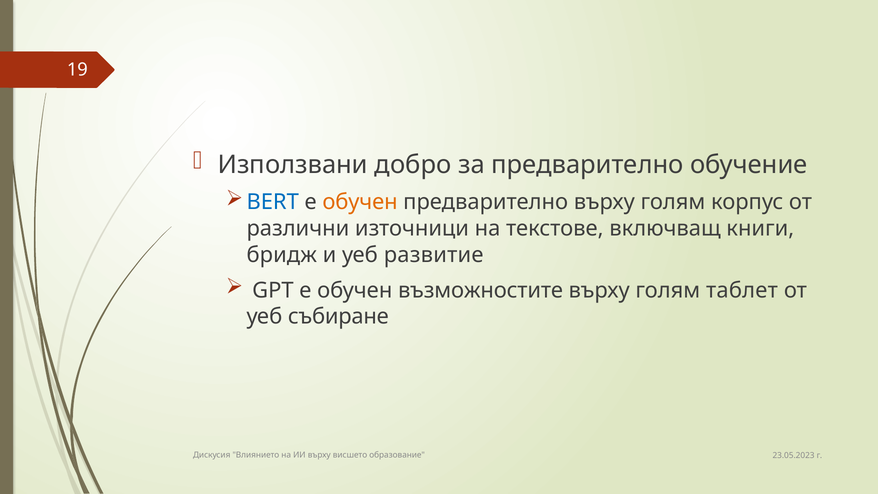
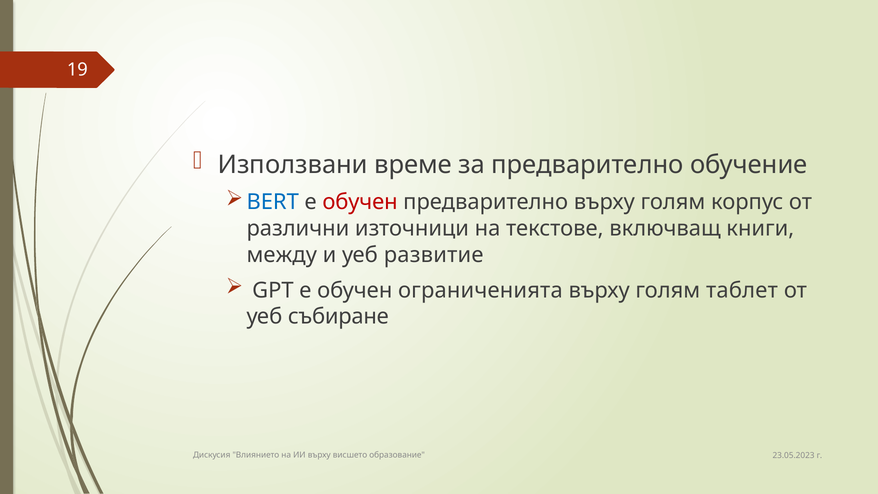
добро: добро -> време (413, 165)
обучен colour: orange -> red (360, 202)
бридж: бридж -> между (282, 255)
възможностите: възможностите -> ограниченията (480, 290)
